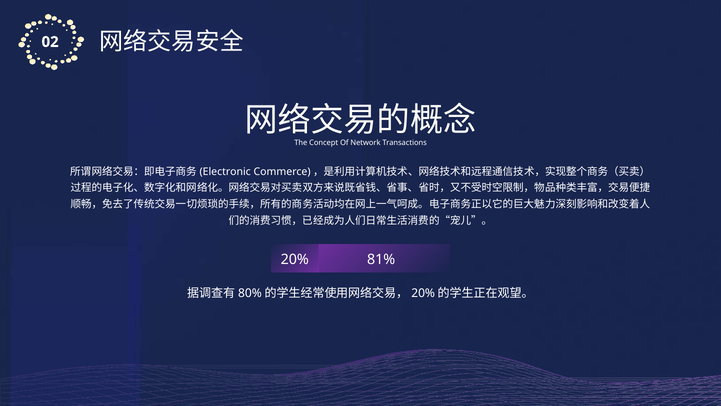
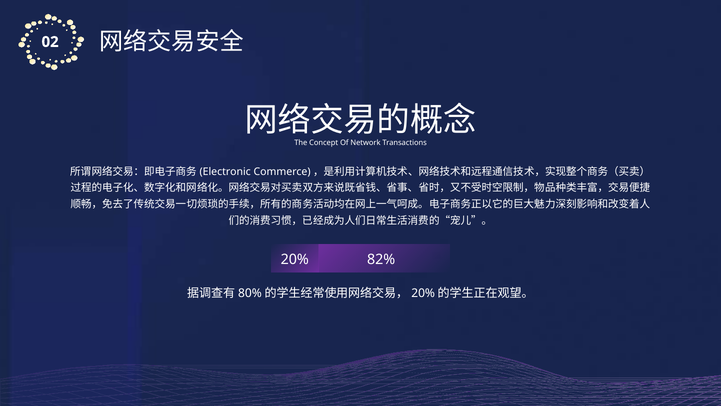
81%: 81% -> 82% (381, 259)
